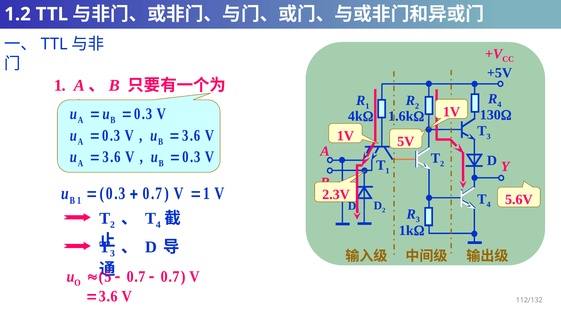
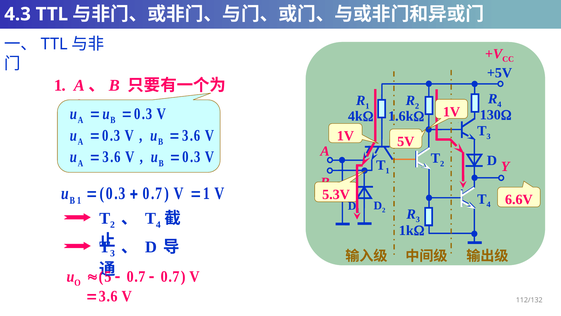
1.2: 1.2 -> 4.3 (18, 14)
2.3V: 2.3V -> 5.3V (336, 194)
5.6V: 5.6V -> 6.6V (519, 199)
